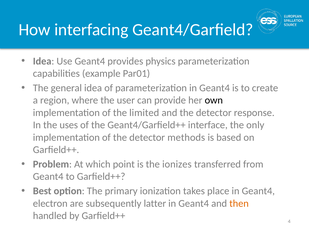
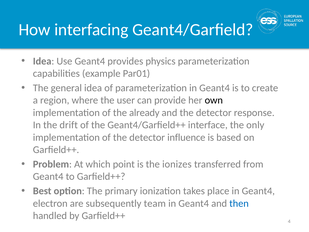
limited: limited -> already (144, 113)
uses: uses -> drift (69, 125)
methods: methods -> influence (186, 137)
latter: latter -> team (155, 203)
then colour: orange -> blue (239, 203)
